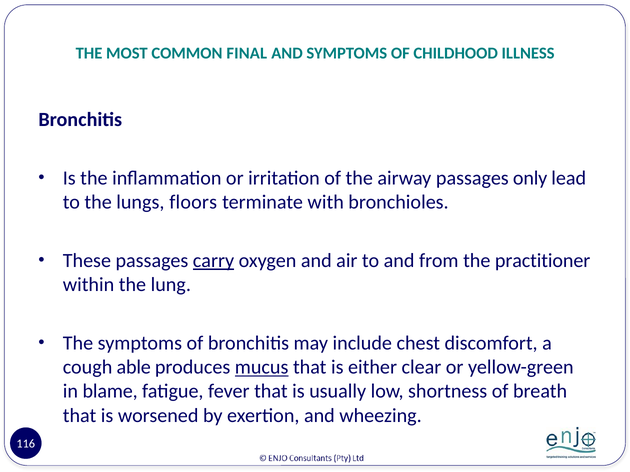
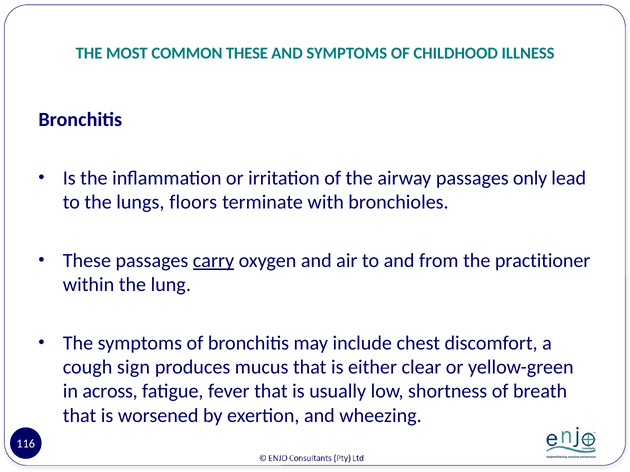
COMMON FINAL: FINAL -> THESE (247, 53)
able: able -> sign (133, 368)
mucus underline: present -> none (262, 368)
blame: blame -> across (110, 392)
